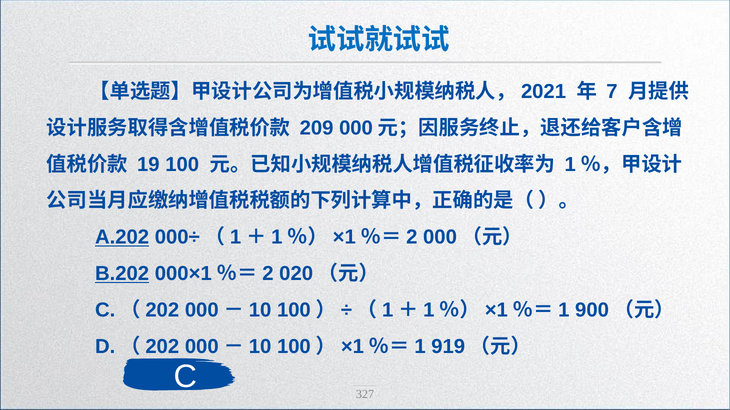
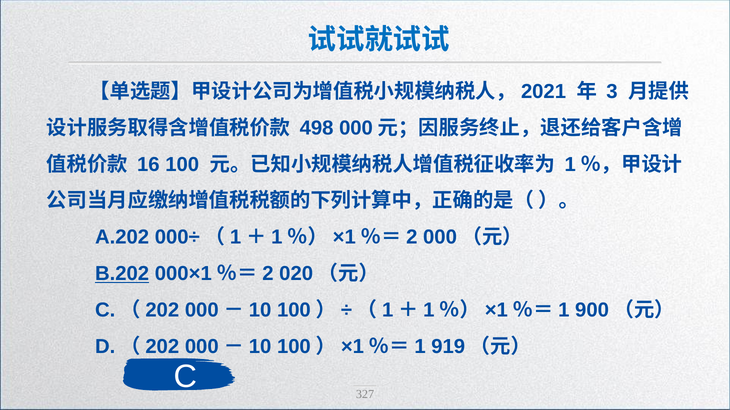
7: 7 -> 3 (612, 92)
209: 209 -> 498 (317, 128)
19: 19 -> 16 (148, 165)
A.202 underline: present -> none (122, 238)
